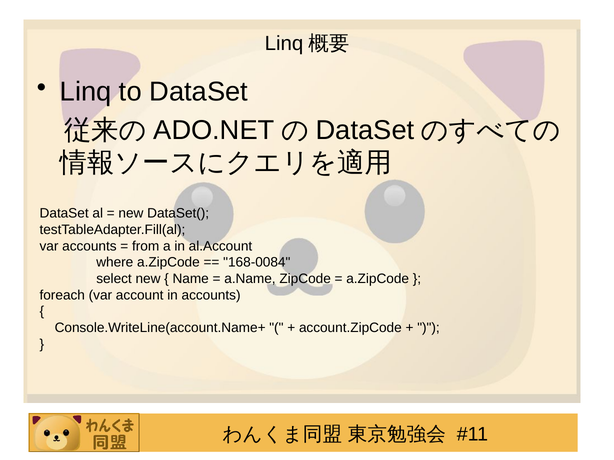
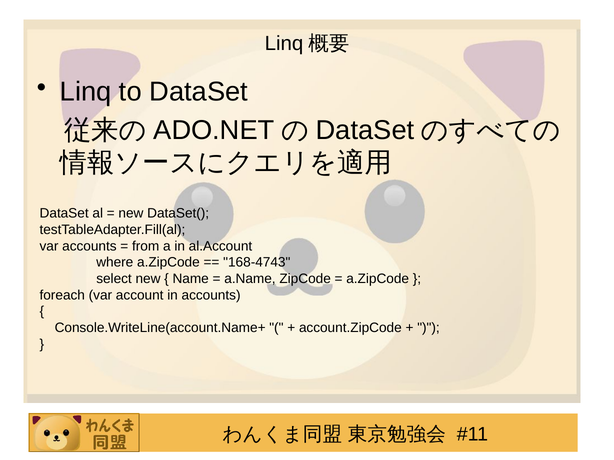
168-0084: 168-0084 -> 168-4743 (257, 263)
